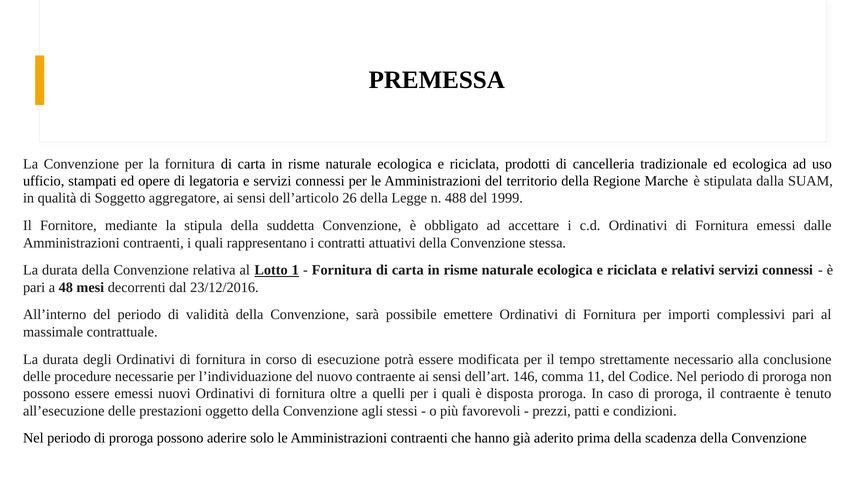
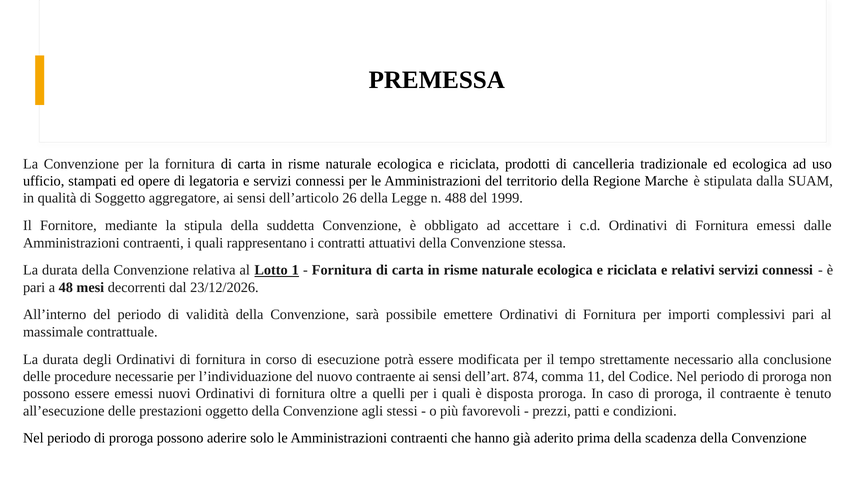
23/12/2016: 23/12/2016 -> 23/12/2026 (224, 287)
146: 146 -> 874 (526, 377)
